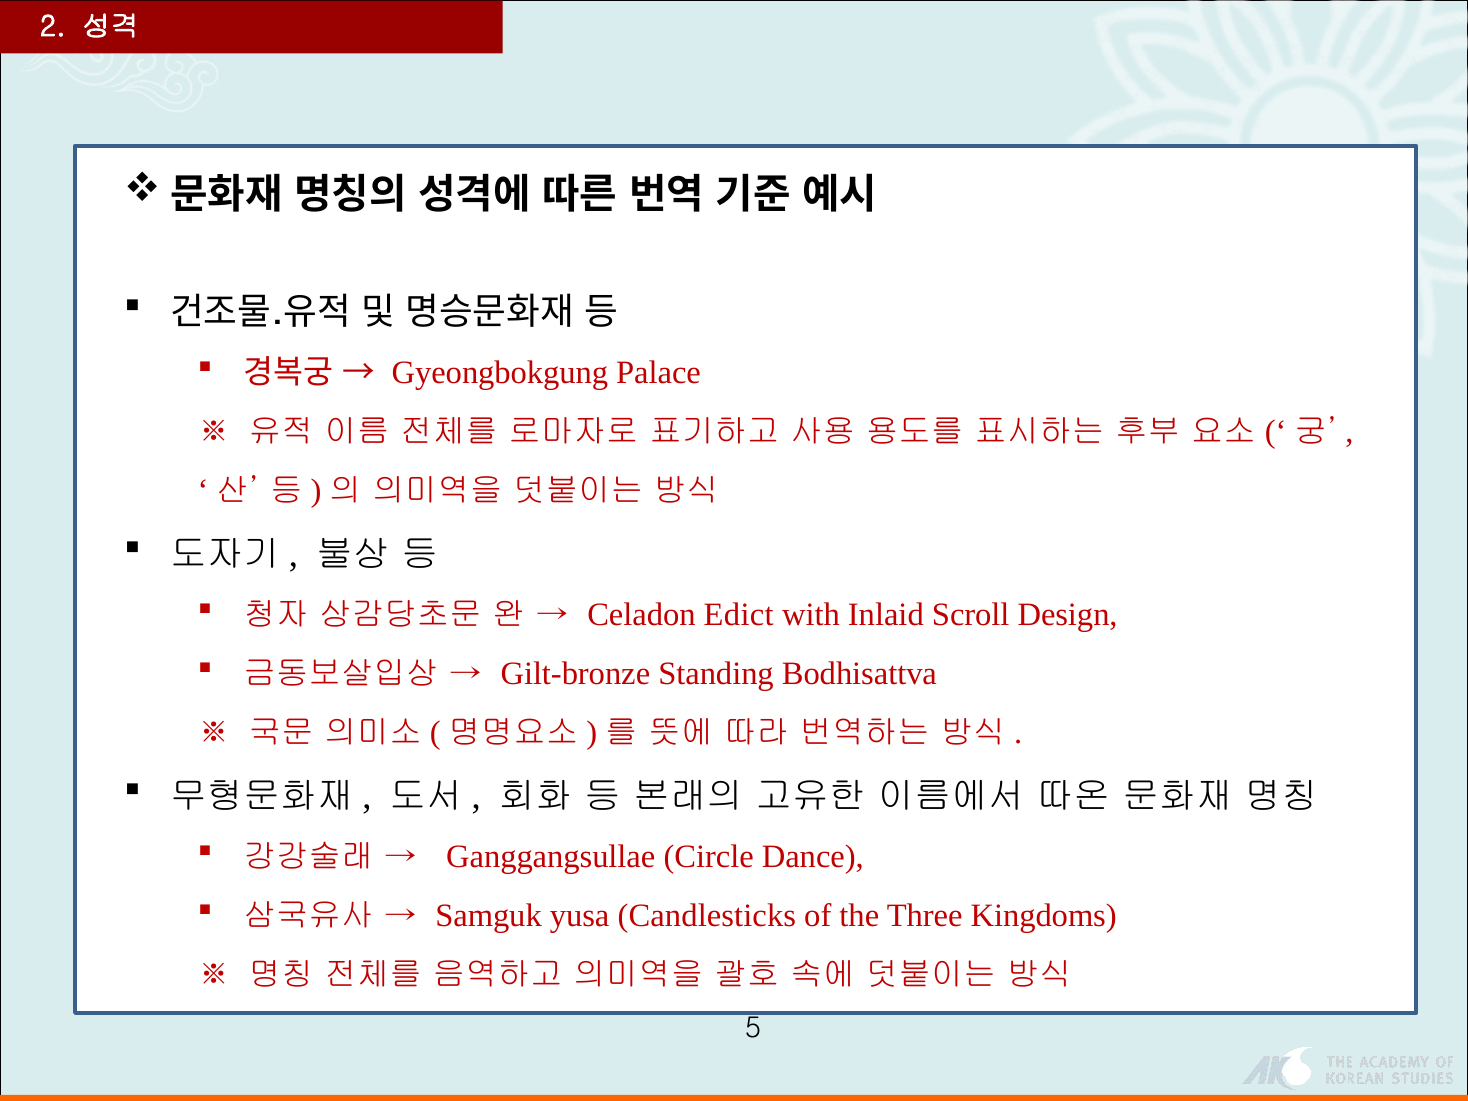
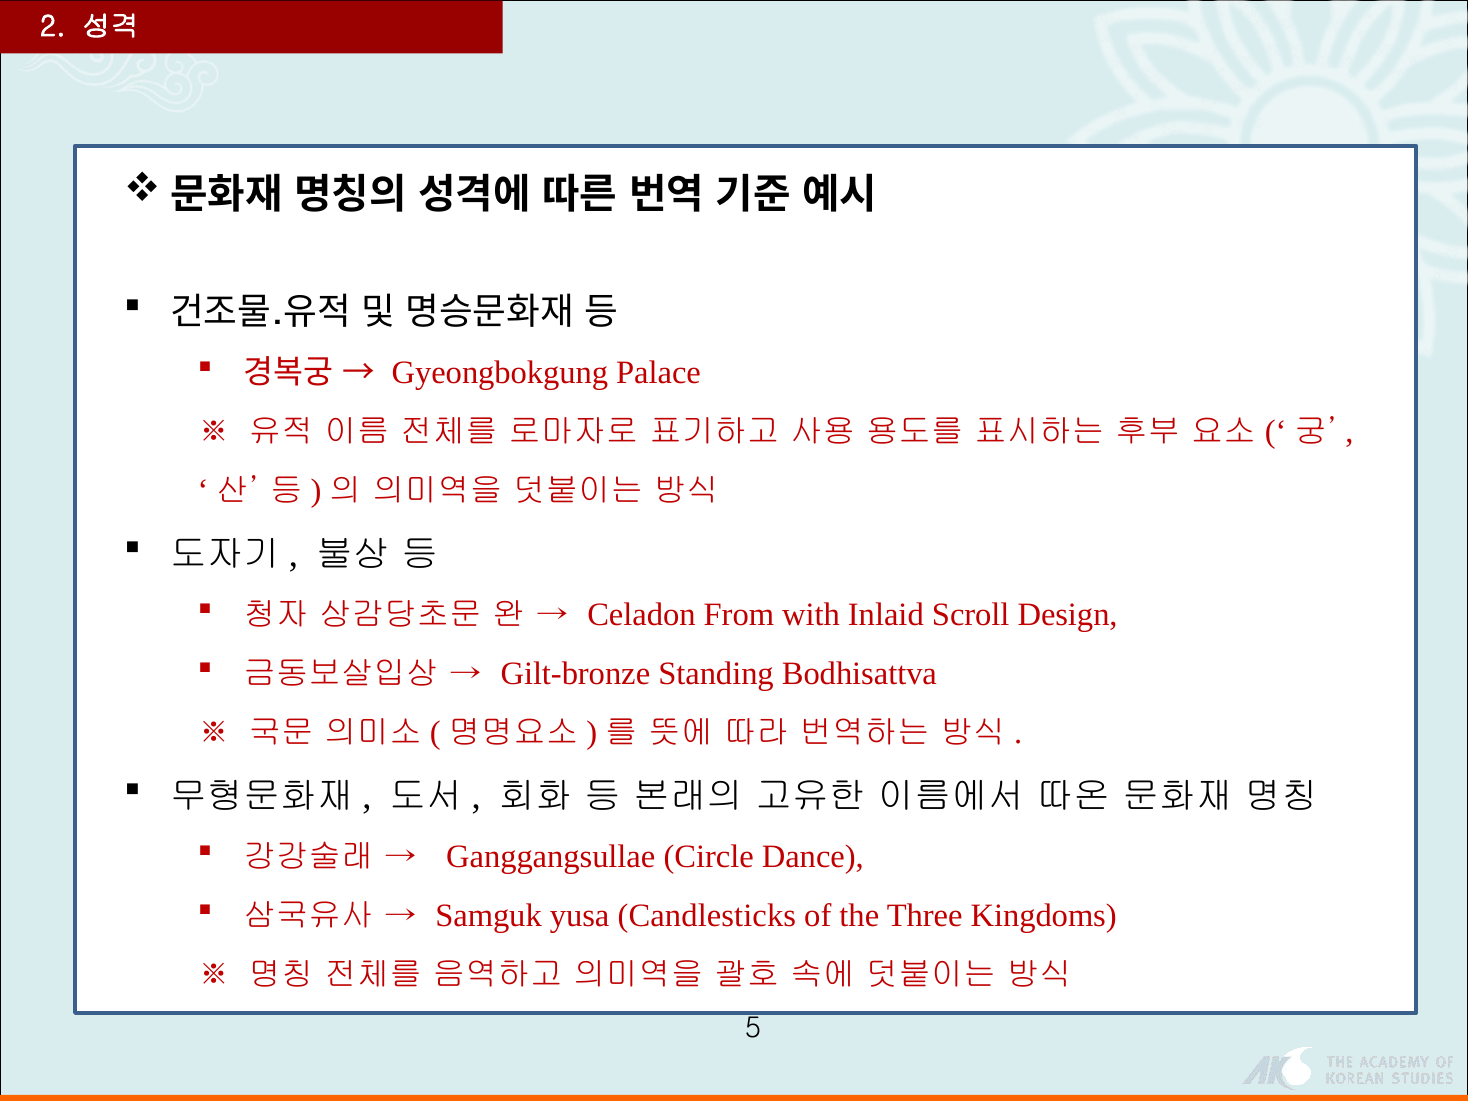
Edict: Edict -> From (739, 615)
